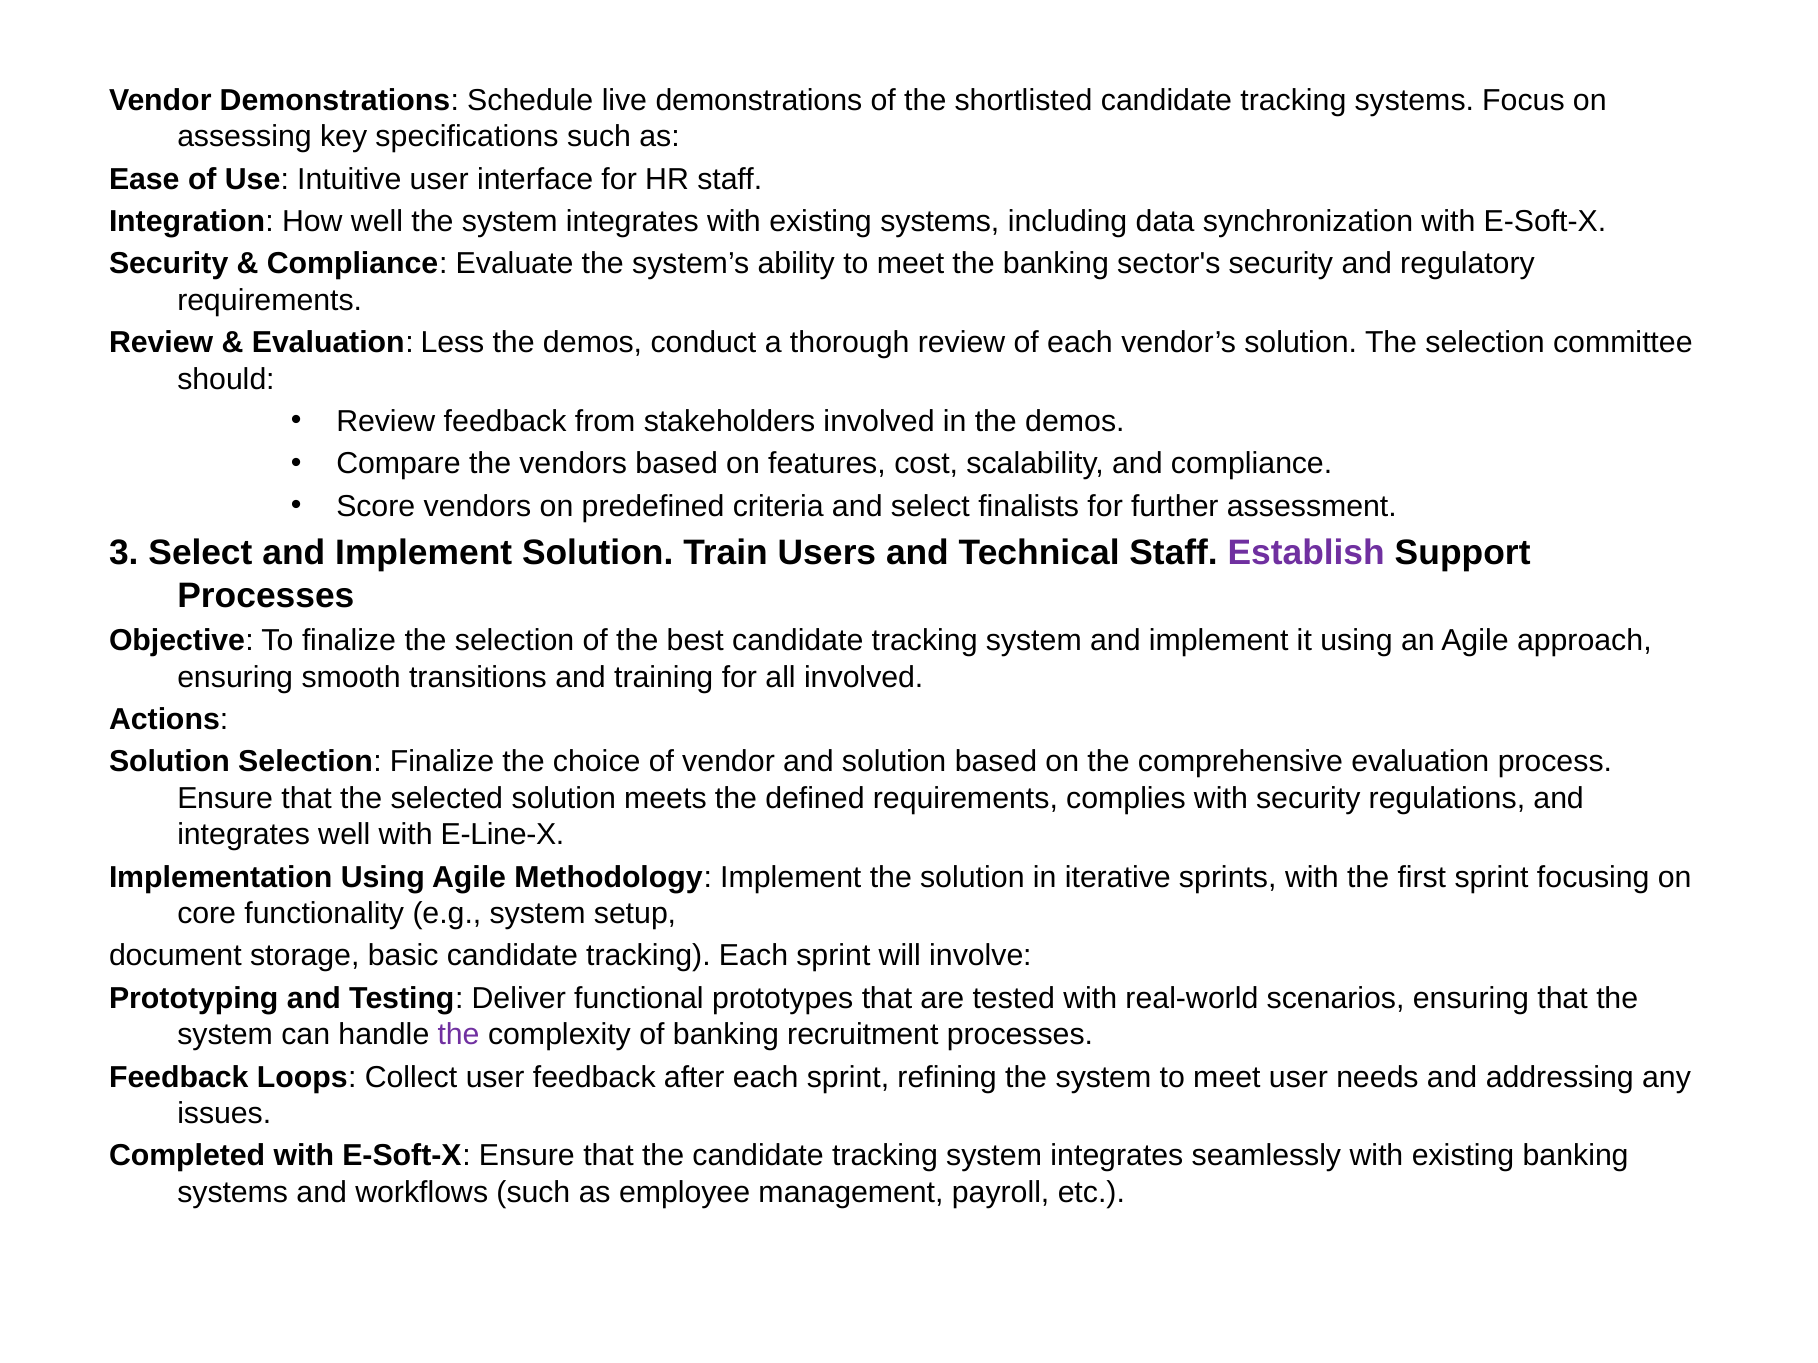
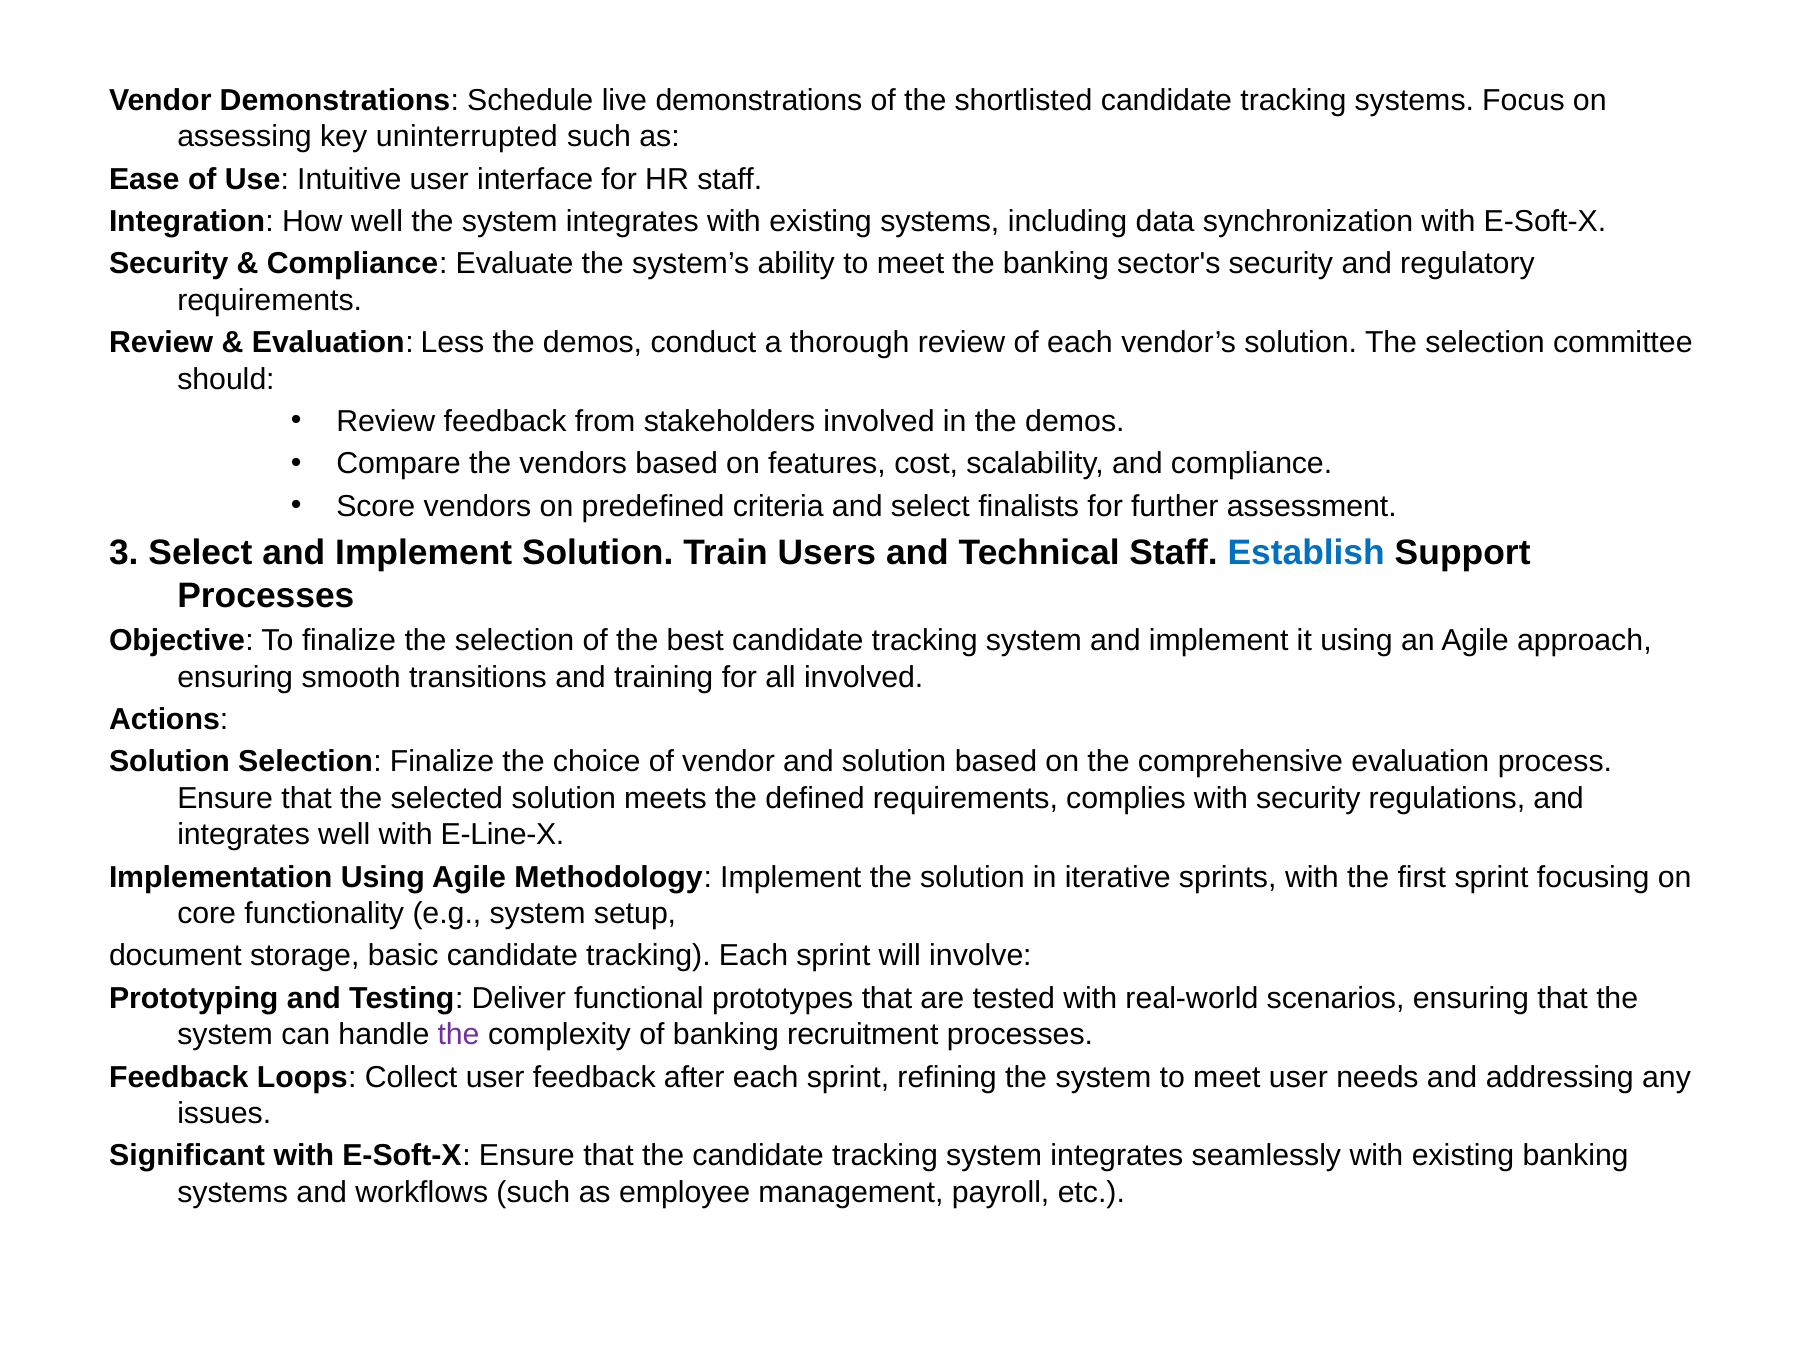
specifications: specifications -> uninterrupted (467, 137)
Establish colour: purple -> blue (1306, 553)
Completed: Completed -> Significant (187, 1156)
